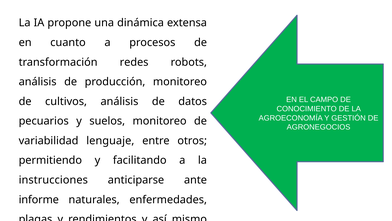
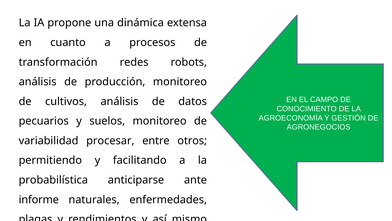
lenguaje: lenguaje -> procesar (110, 140)
instrucciones: instrucciones -> probabilística (53, 180)
